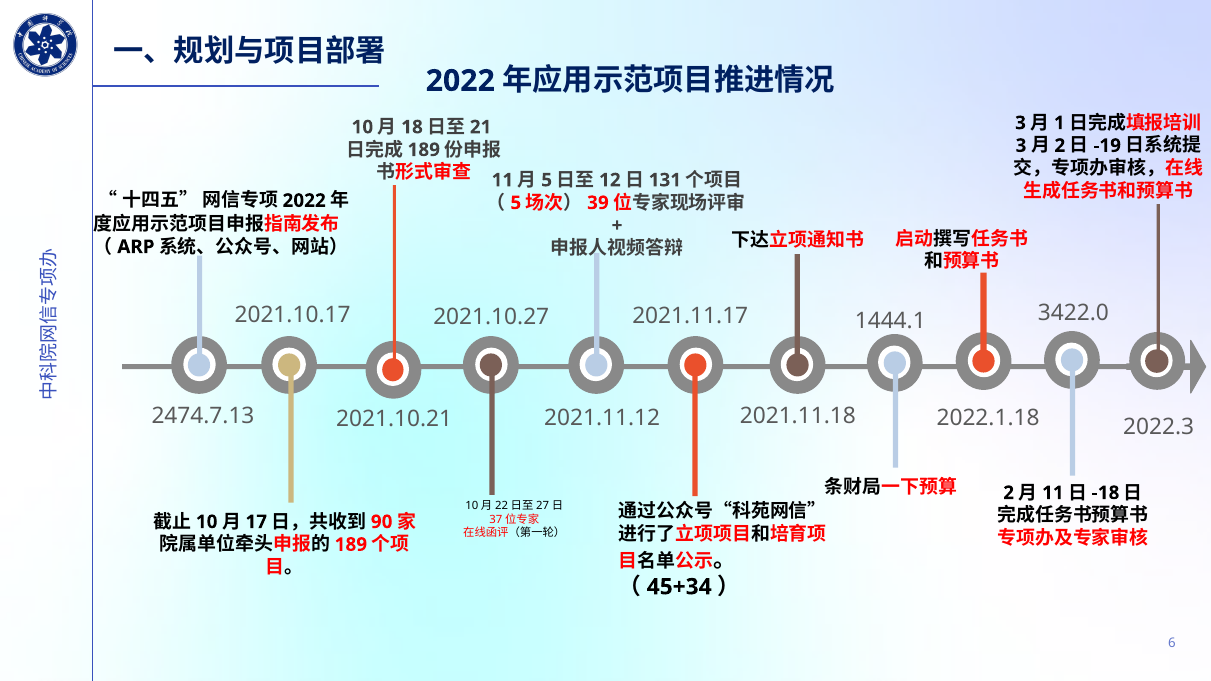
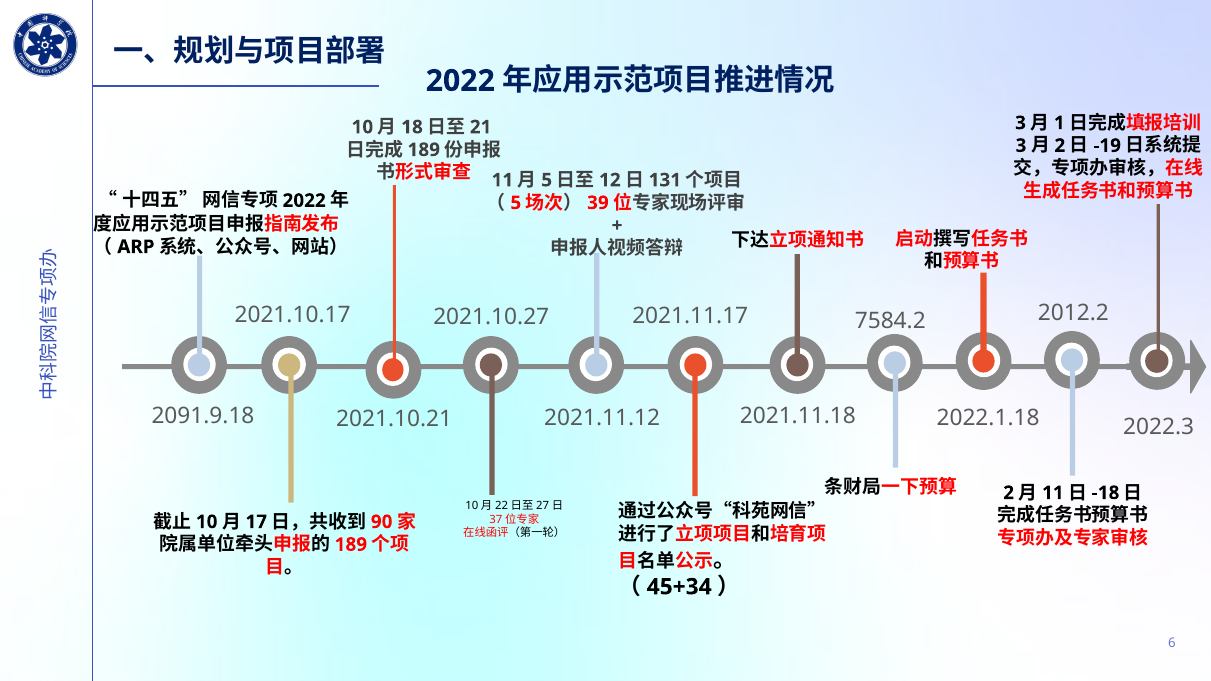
3422.0: 3422.0 -> 2012.2 (1073, 313)
1444.1: 1444.1 -> 7584.2 (890, 321)
2474.7.13: 2474.7.13 -> 2091.9.18 (203, 416)
